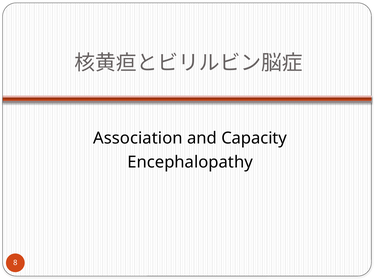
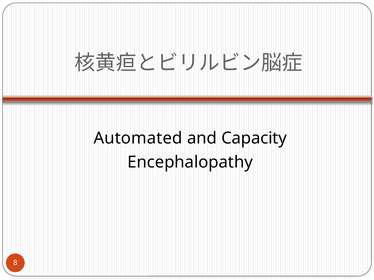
Association: Association -> Automated (138, 139)
